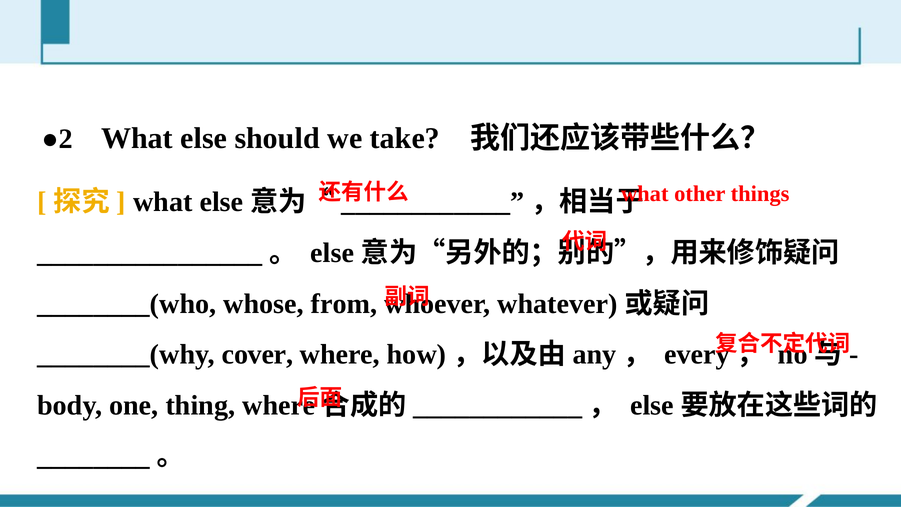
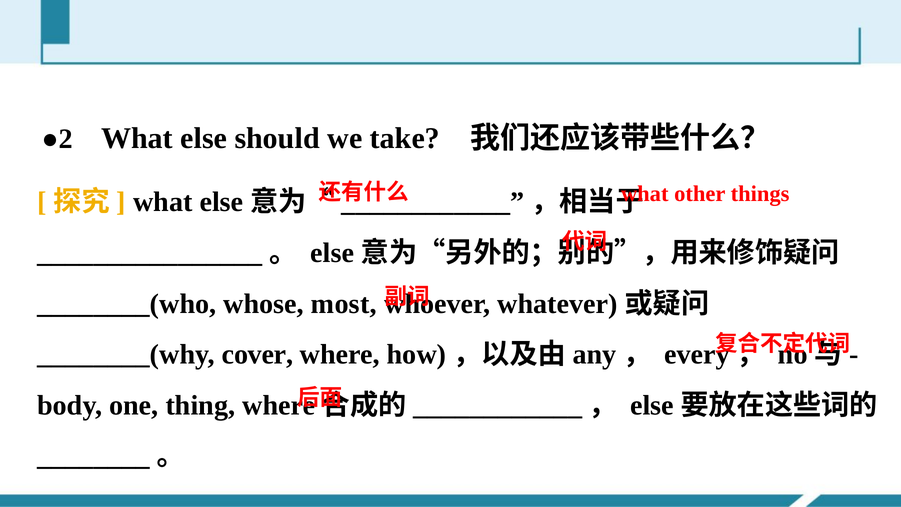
from: from -> most (344, 304)
